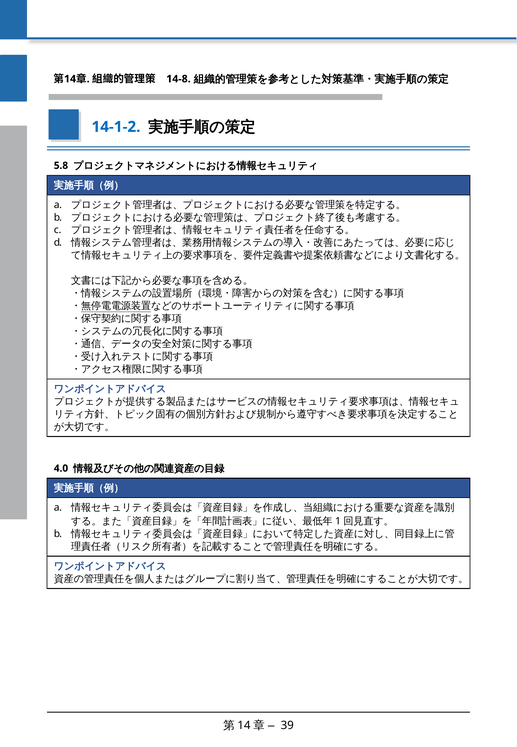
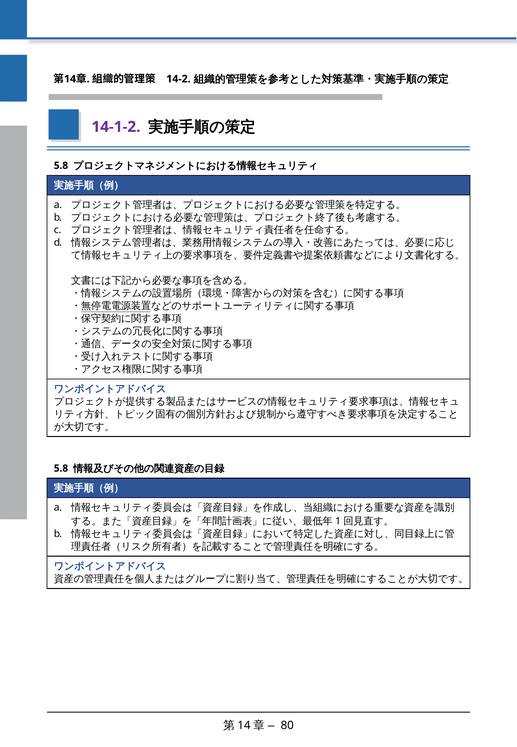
14-8: 14-8 -> 14-2 (178, 79)
14-1-2 colour: blue -> purple (116, 127)
4.0: 4.0 -> 5.8 (61, 468)
39: 39 -> 80 (287, 725)
